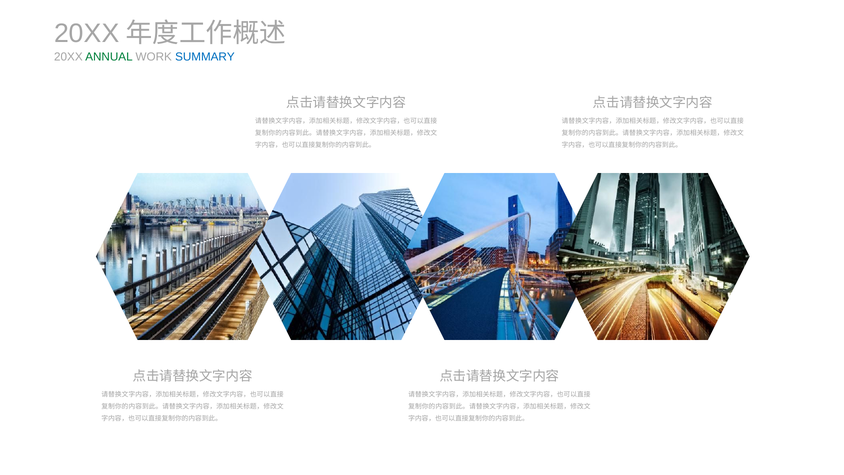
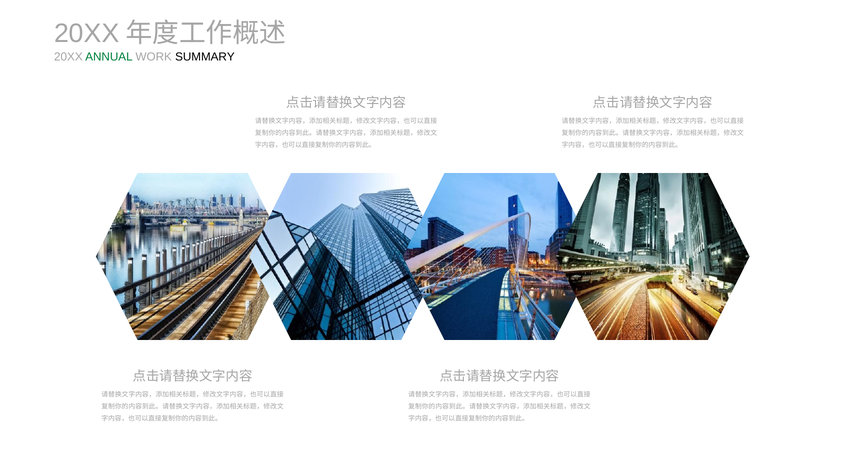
SUMMARY colour: blue -> black (205, 57)
